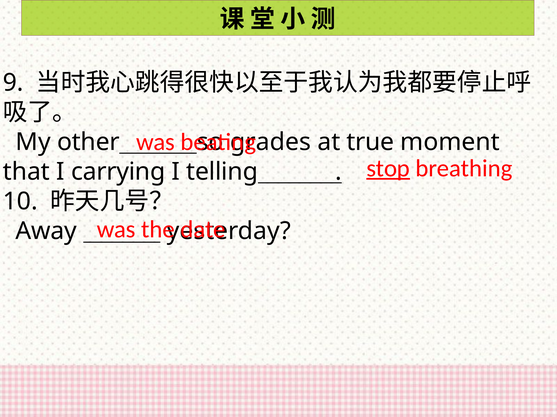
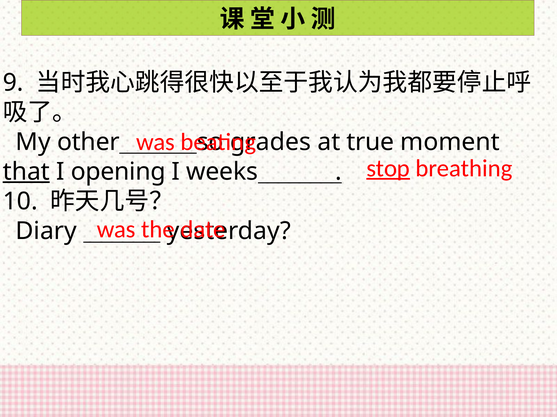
that underline: none -> present (26, 172)
carrying: carrying -> opening (118, 172)
telling: telling -> weeks (222, 172)
Away: Away -> Diary (46, 231)
